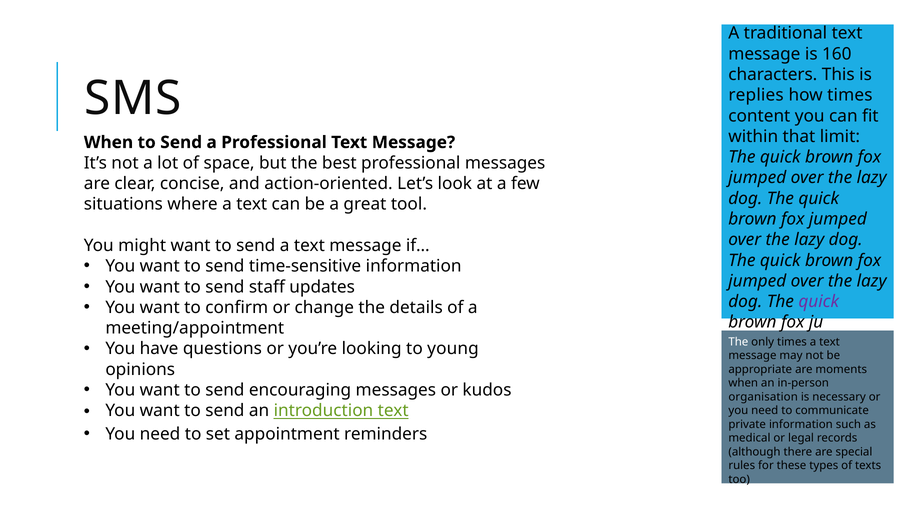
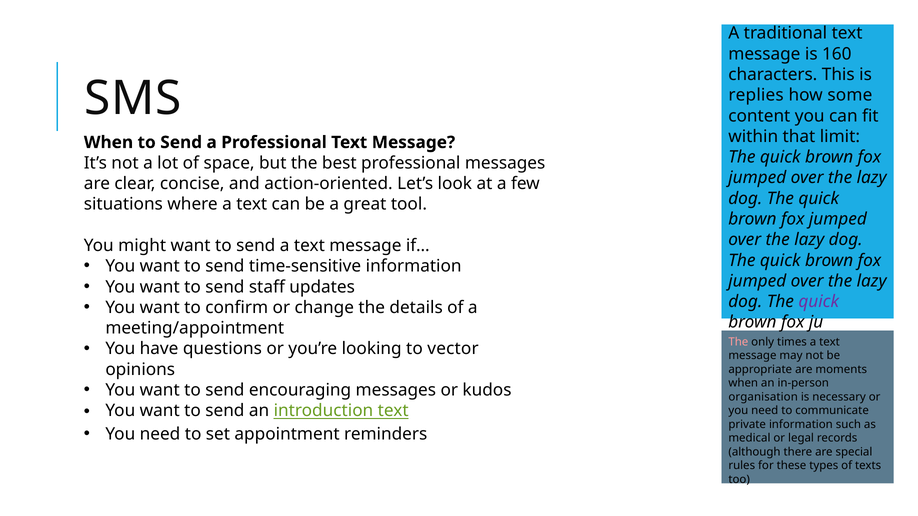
how times: times -> some (850, 95)
The colour: white -> pink (738, 342)
young: young -> vector (453, 349)
